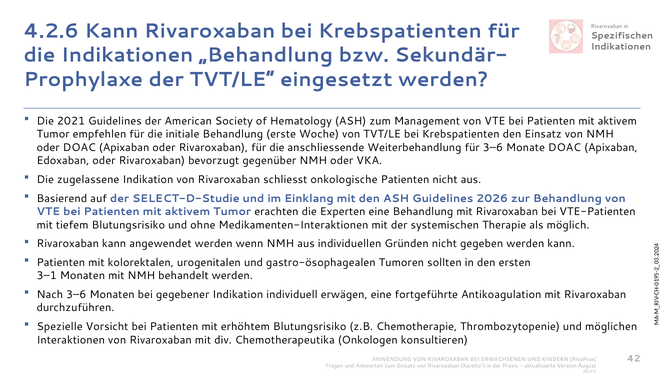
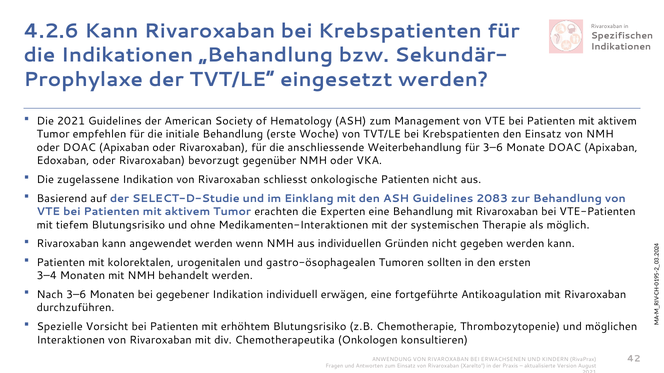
2026: 2026 -> 2083 (492, 199)
3–1: 3–1 -> 3–4 (47, 276)
